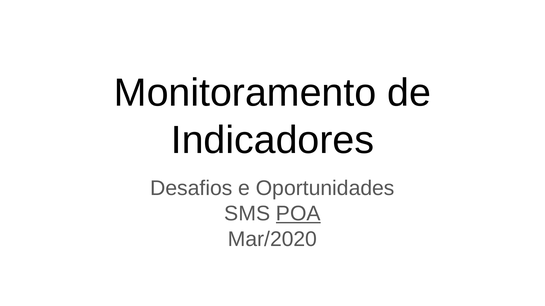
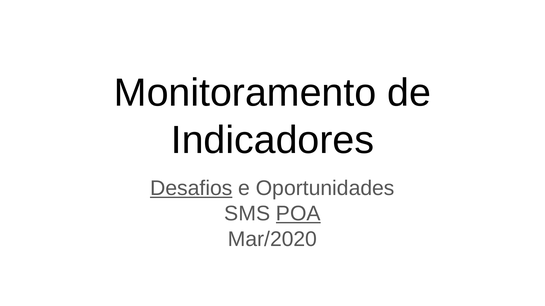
Desafios underline: none -> present (191, 189)
